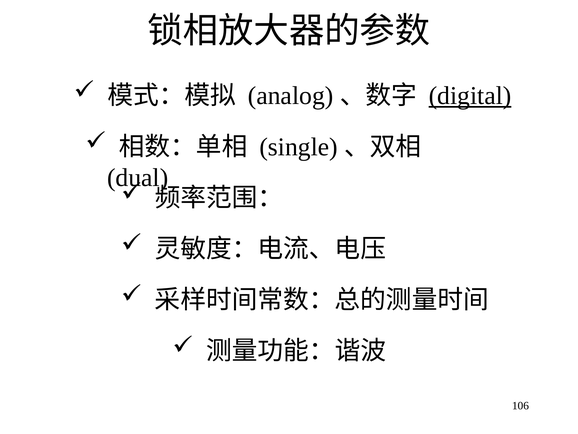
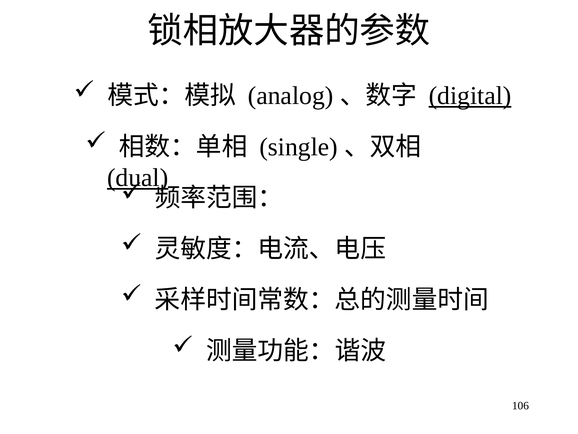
dual underline: none -> present (138, 178)
